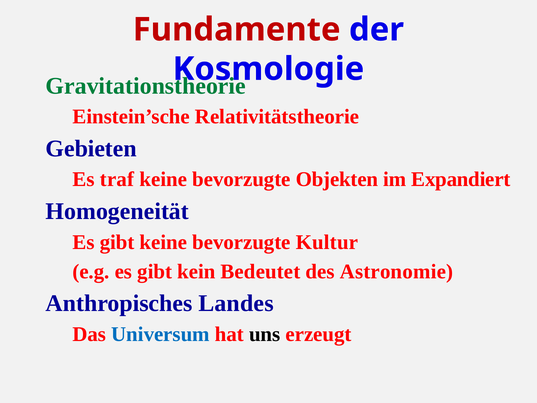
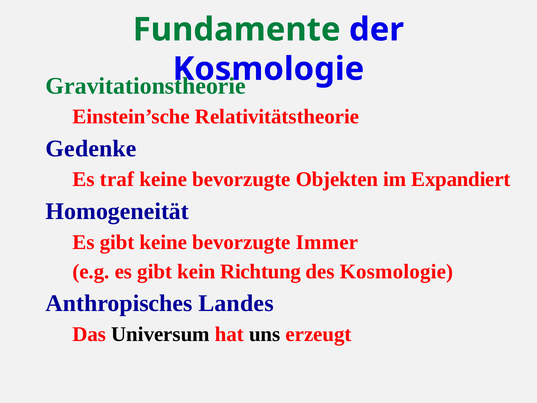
Fundamente colour: red -> green (237, 30)
Gebieten: Gebieten -> Gedenke (91, 148)
Kultur: Kultur -> Immer (327, 242)
Bedeutet: Bedeutet -> Richtung (261, 271)
des Astronomie: Astronomie -> Kosmologie (396, 271)
Universum colour: blue -> black (160, 334)
